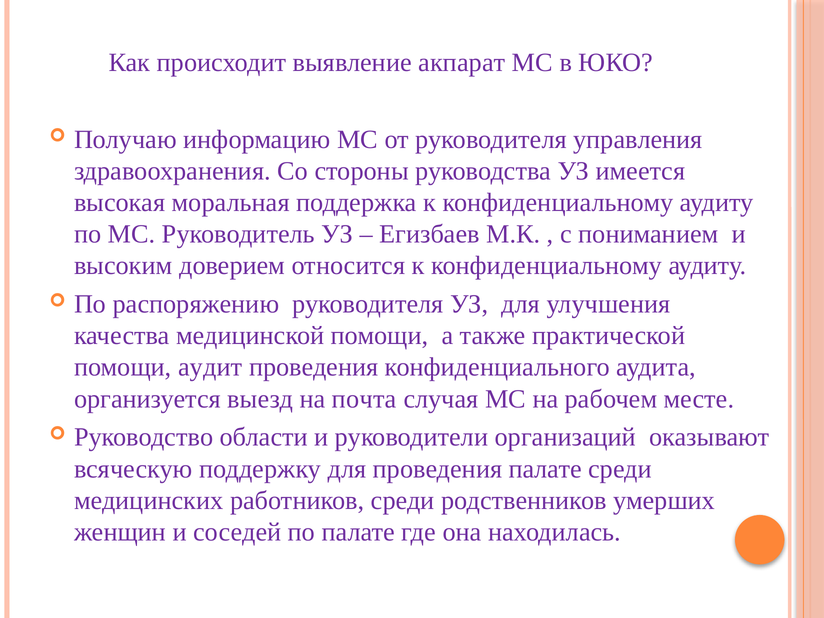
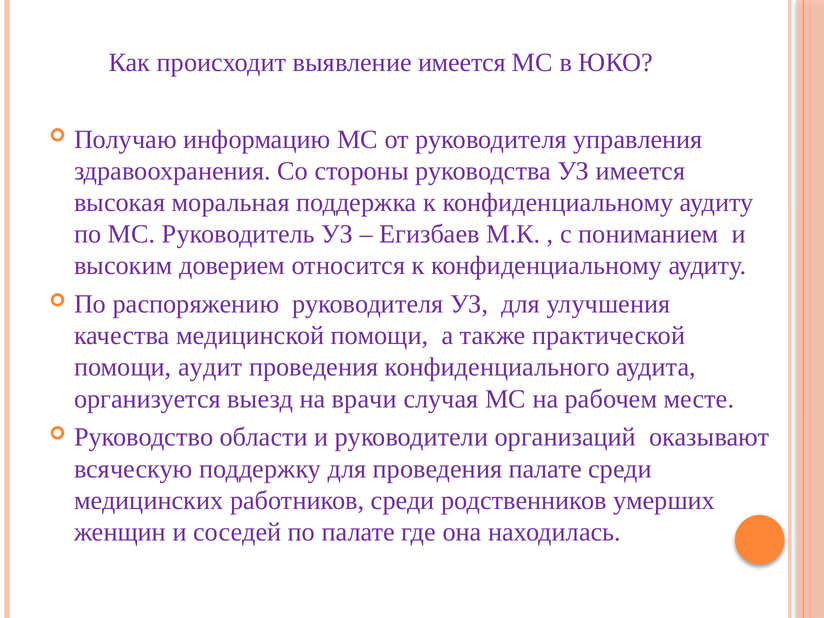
выявление акпарат: акпарат -> имеется (462, 63)
почта: почта -> врачи (364, 399)
